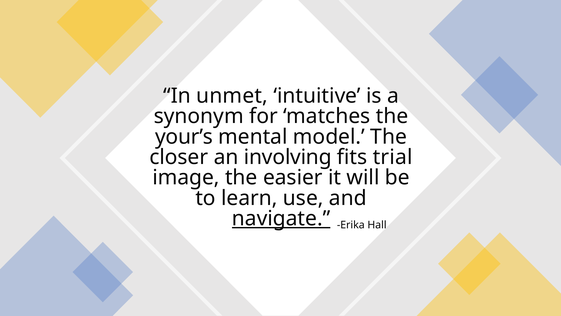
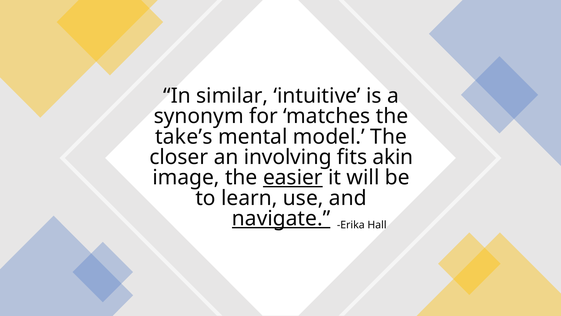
unmet: unmet -> similar (232, 96)
your’s: your’s -> take’s (184, 137)
trial: trial -> akin (393, 157)
easier underline: none -> present (293, 177)
